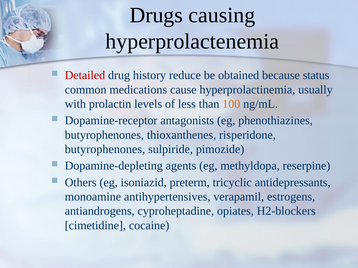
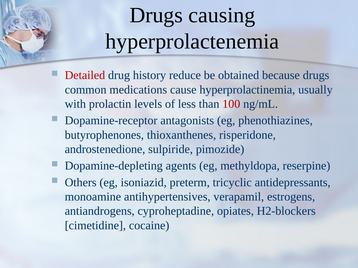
because status: status -> drugs (316, 75)
100 colour: orange -> red (231, 104)
butyrophenones: butyrophenones -> androstenedione (105, 149)
